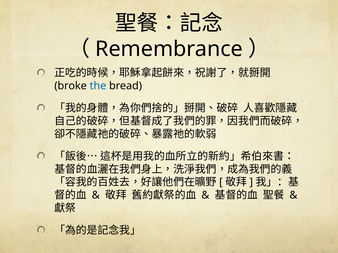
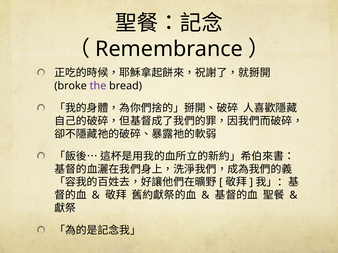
the colour: blue -> purple (98, 86)
